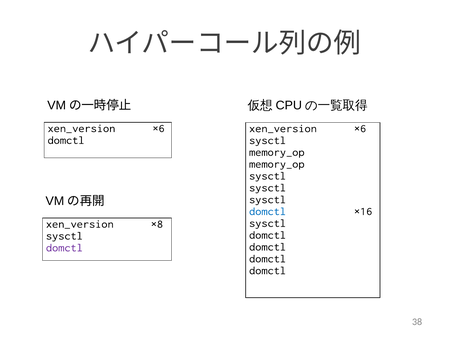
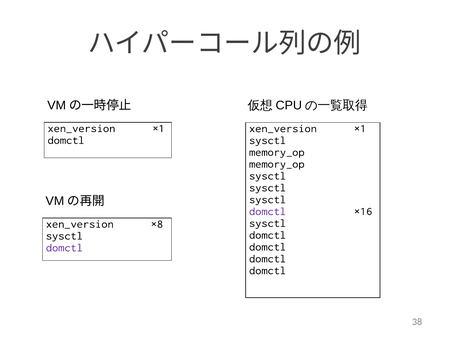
×6: ×6 -> ×1 (159, 128)
×6: ×6 -> ×1 (360, 128)
domctl colour: blue -> purple (268, 211)
